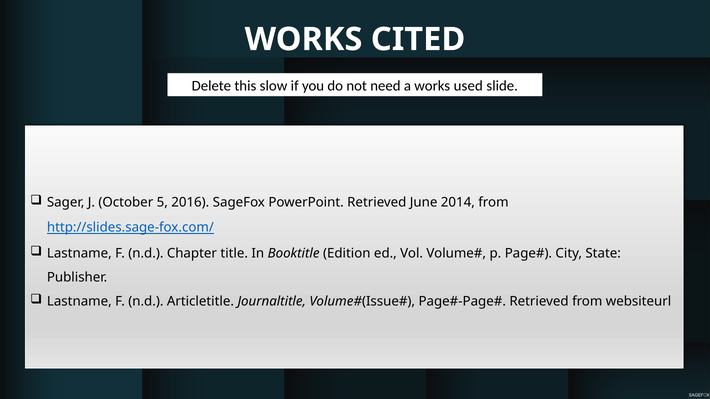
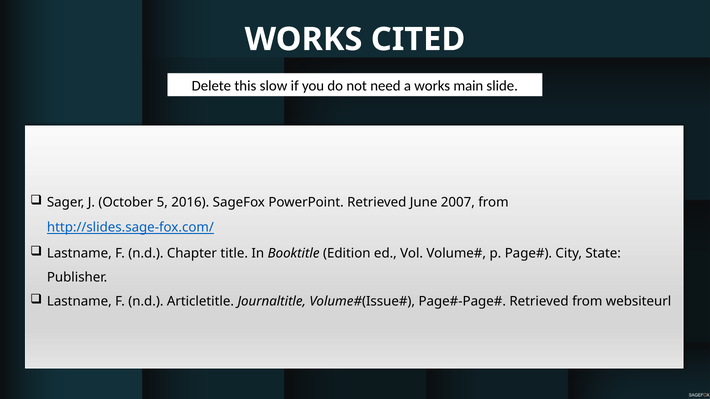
used: used -> main (468, 86)
2014: 2014 -> 2007 (458, 203)
